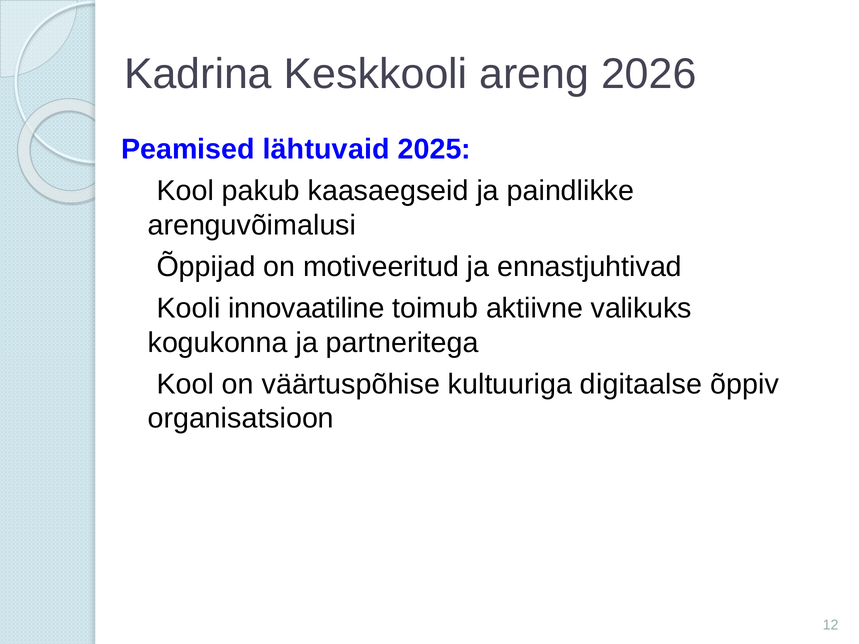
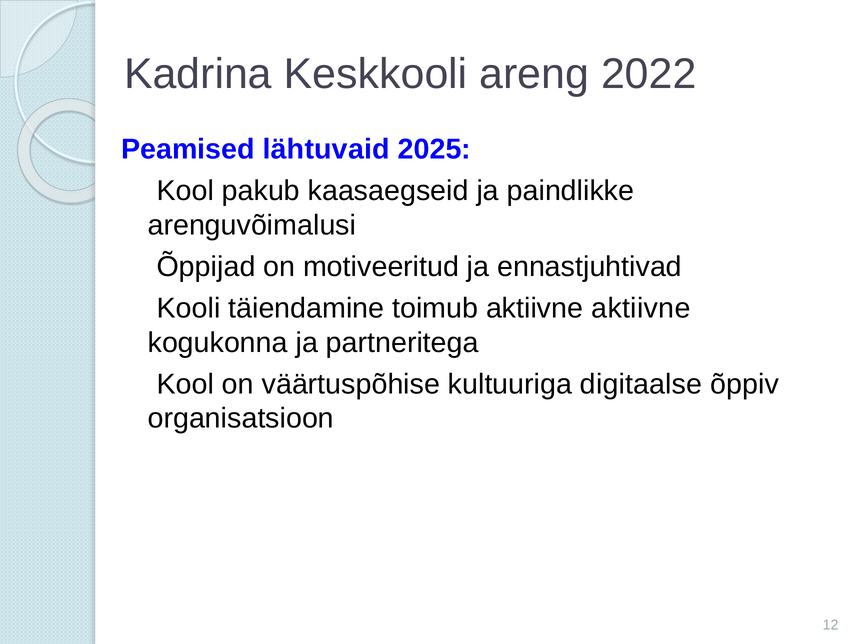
2026: 2026 -> 2022 (649, 74)
innovaatiline: innovaatiline -> täiendamine (306, 308)
aktiivne valikuks: valikuks -> aktiivne (641, 308)
